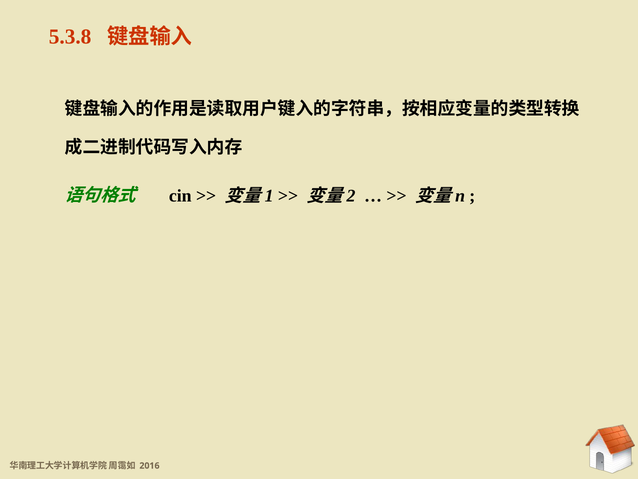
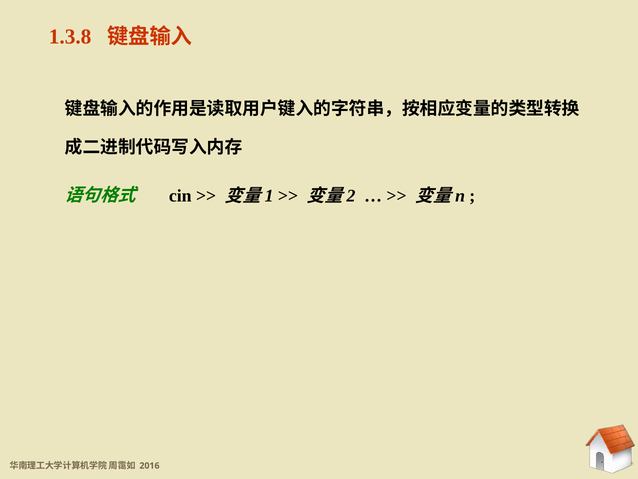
5.3.8: 5.3.8 -> 1.3.8 (70, 37)
